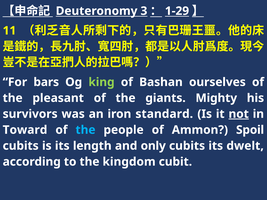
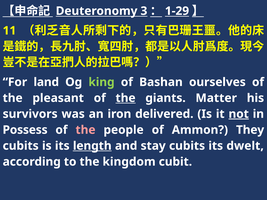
bars: bars -> land (46, 82)
the underline: none -> present (126, 98)
Mighty: Mighty -> Matter (216, 98)
standard: standard -> delivered (164, 114)
Toward: Toward -> Possess (25, 130)
the colour: light blue -> pink (85, 130)
Spoil: Spoil -> They (250, 130)
length underline: none -> present (92, 146)
only: only -> stay (153, 146)
